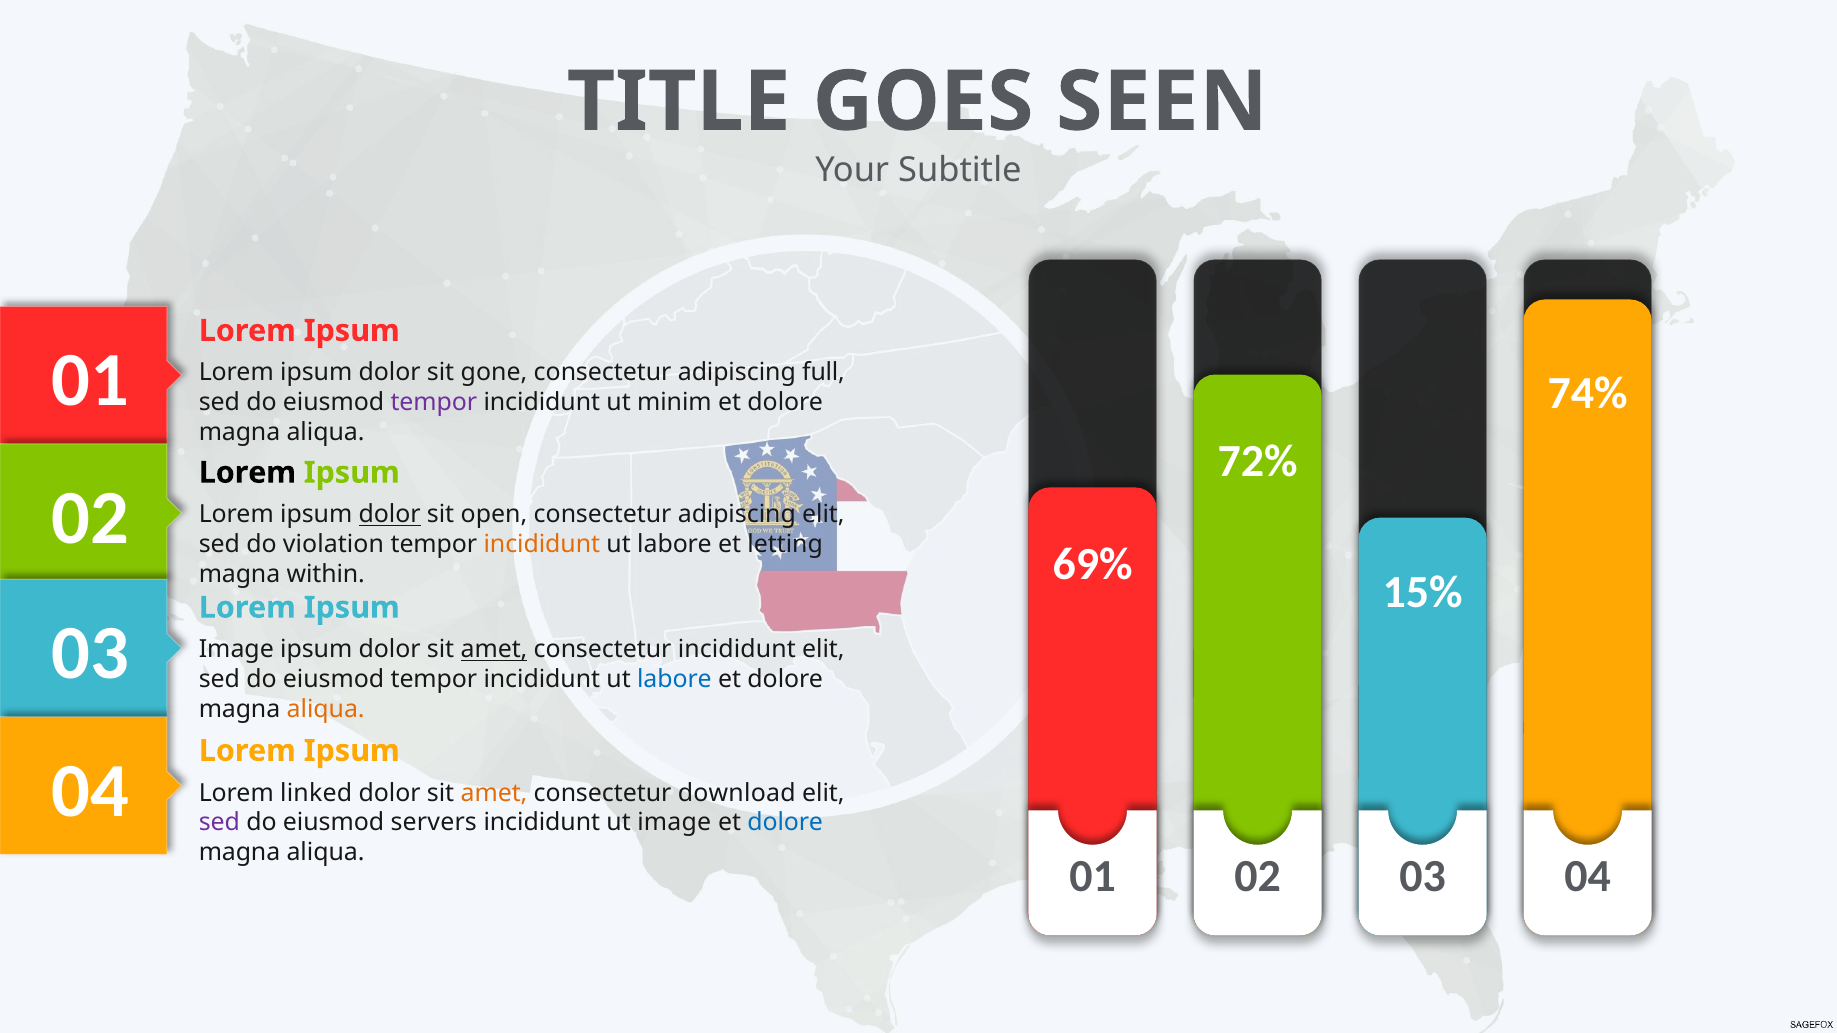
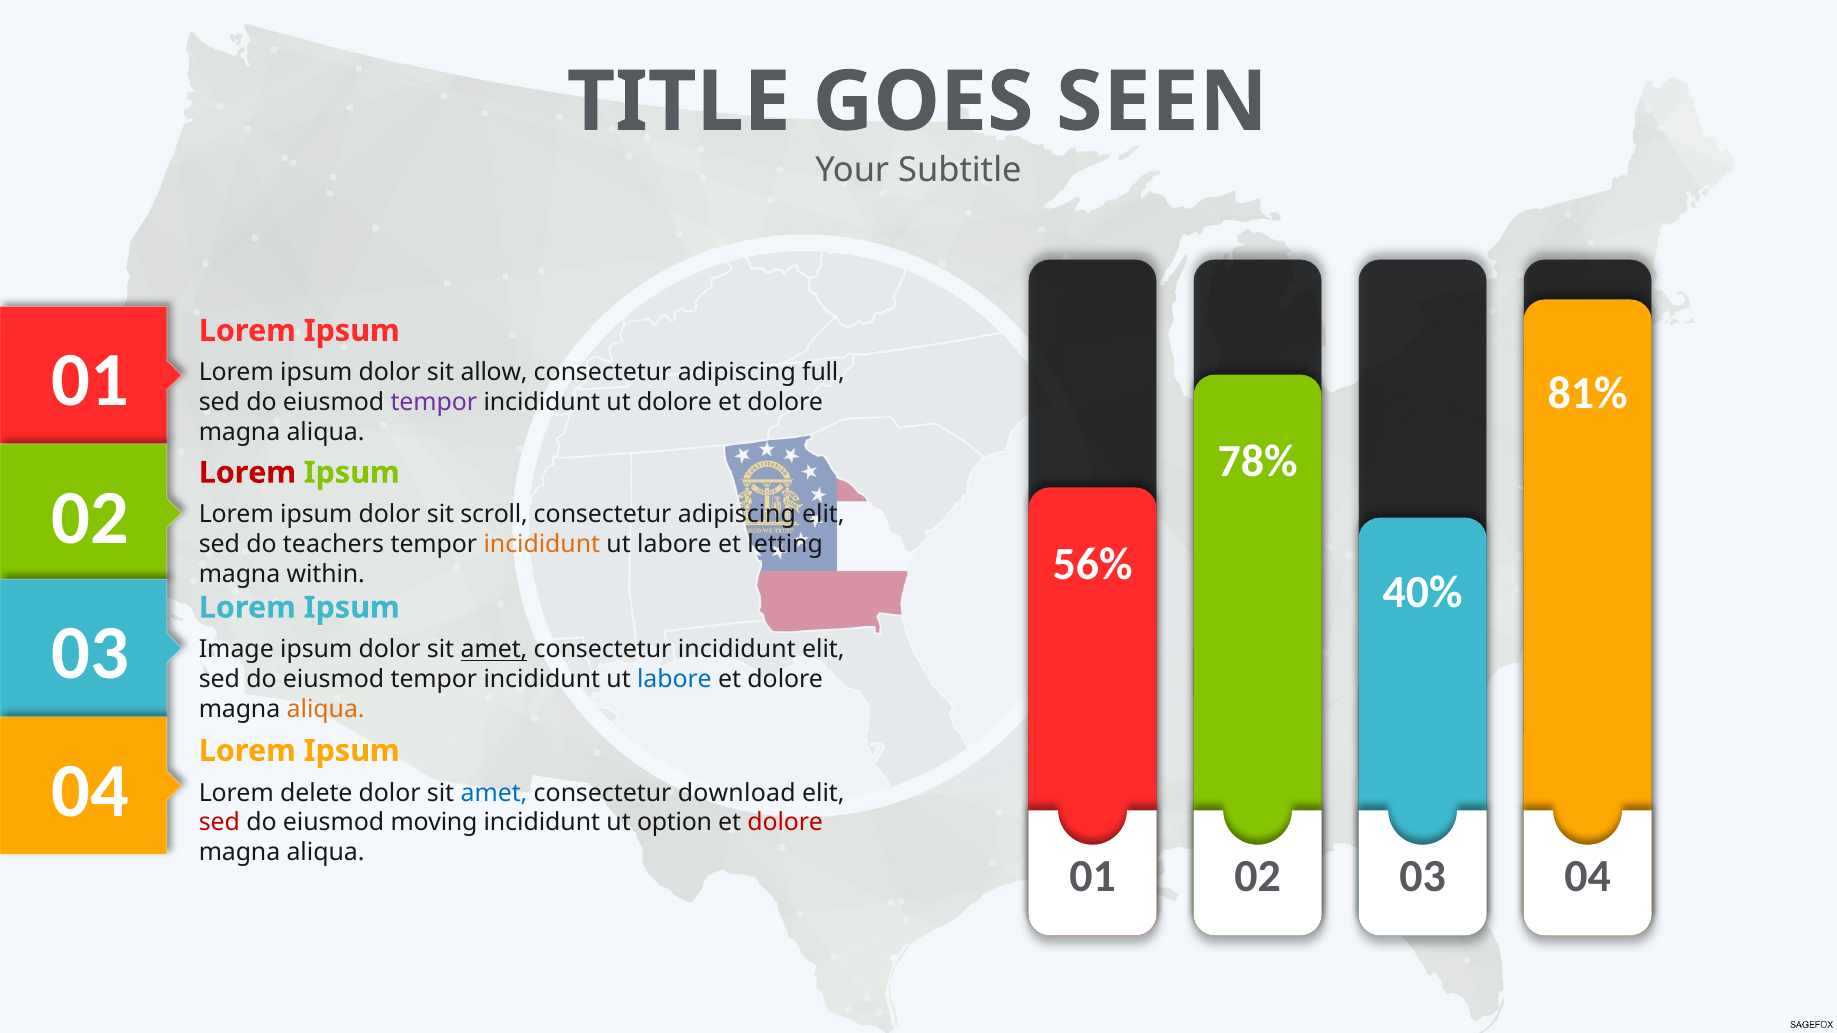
gone: gone -> allow (494, 373)
74%: 74% -> 81% (1588, 393)
ut minim: minim -> dolore (675, 403)
72%: 72% -> 78% (1258, 462)
Lorem colour: black -> red (247, 473)
dolor underline: present -> none (390, 515)
open: open -> scroll (494, 515)
violation: violation -> teachers (333, 545)
69%: 69% -> 56% (1093, 565)
15%: 15% -> 40% (1423, 592)
linked: linked -> delete (316, 793)
amet colour: orange -> blue (494, 793)
sed colour: purple -> red (219, 823)
servers: servers -> moving (434, 823)
ut image: image -> option (675, 823)
dolore colour: blue -> red (785, 823)
